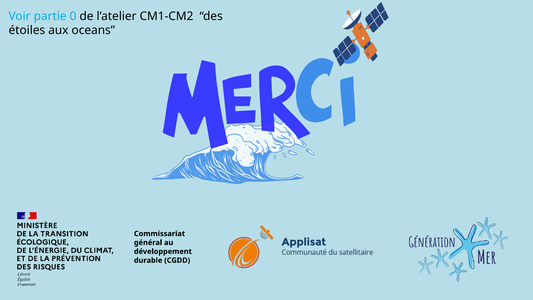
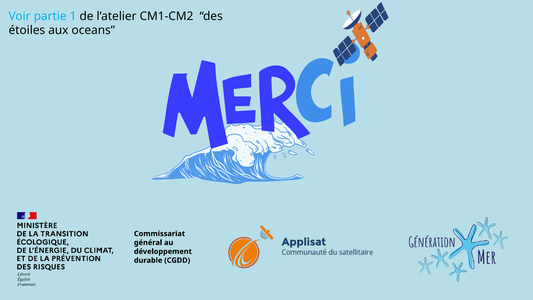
0: 0 -> 1 (73, 16)
